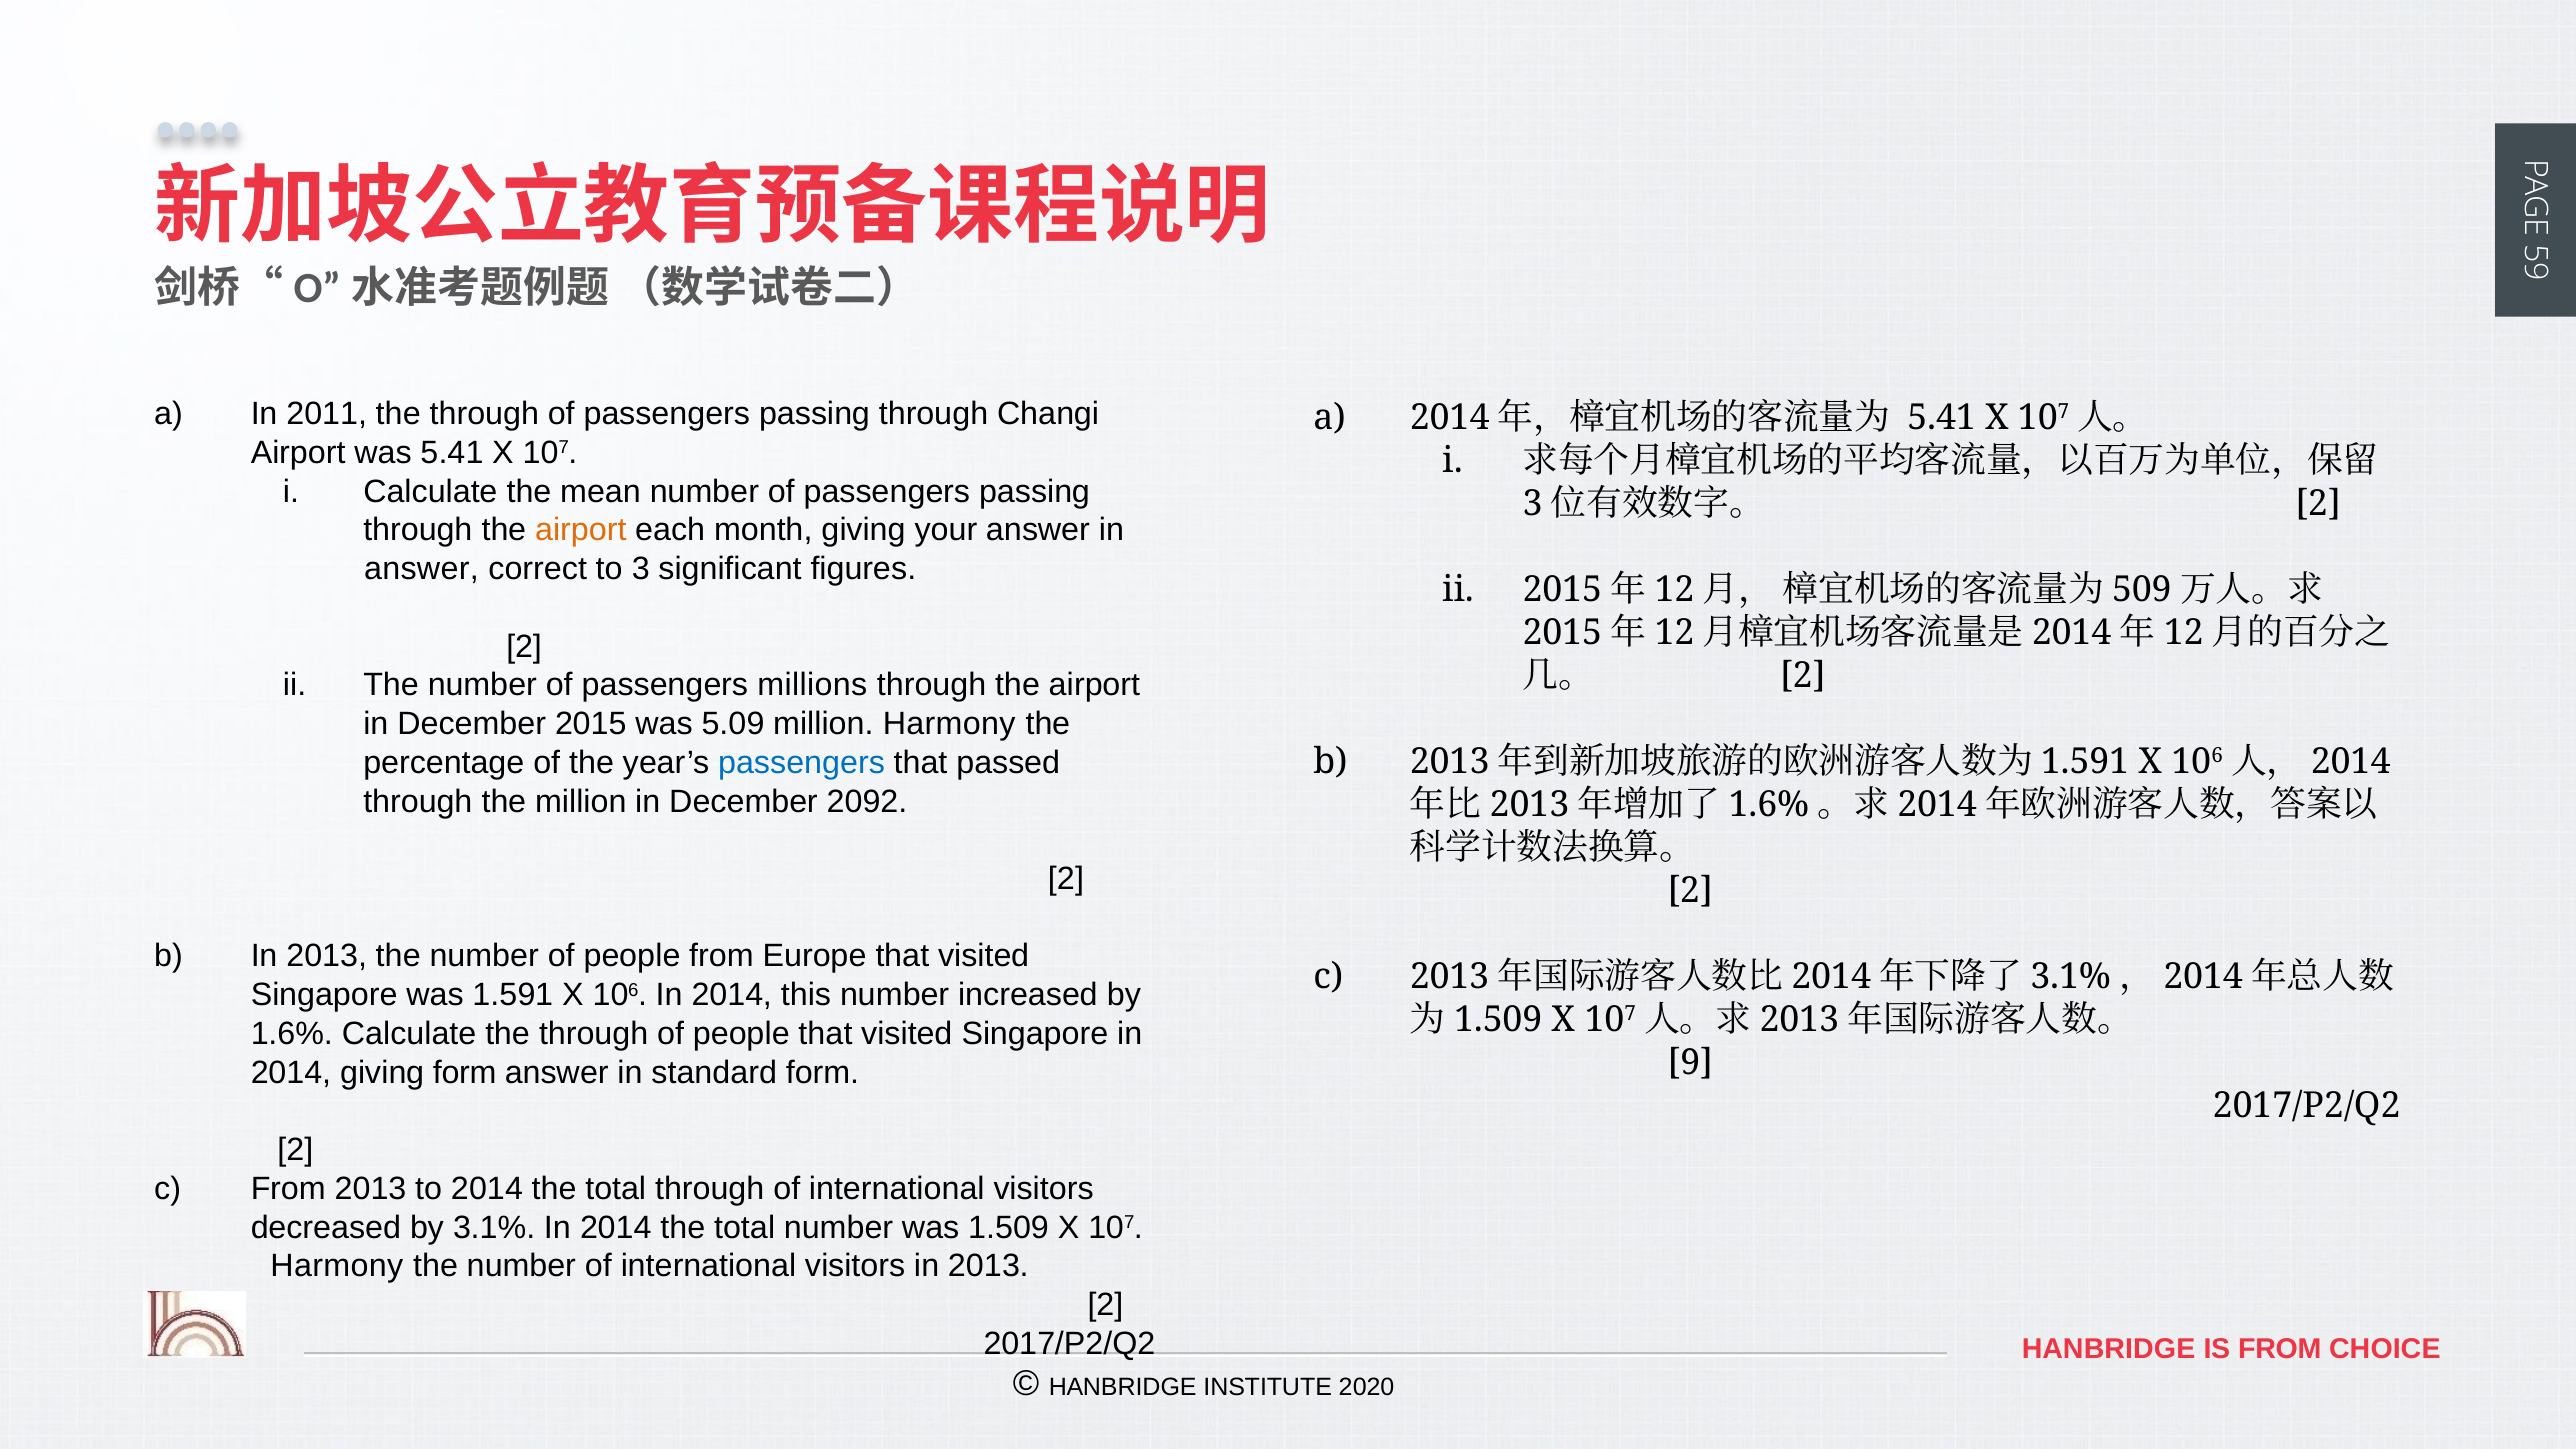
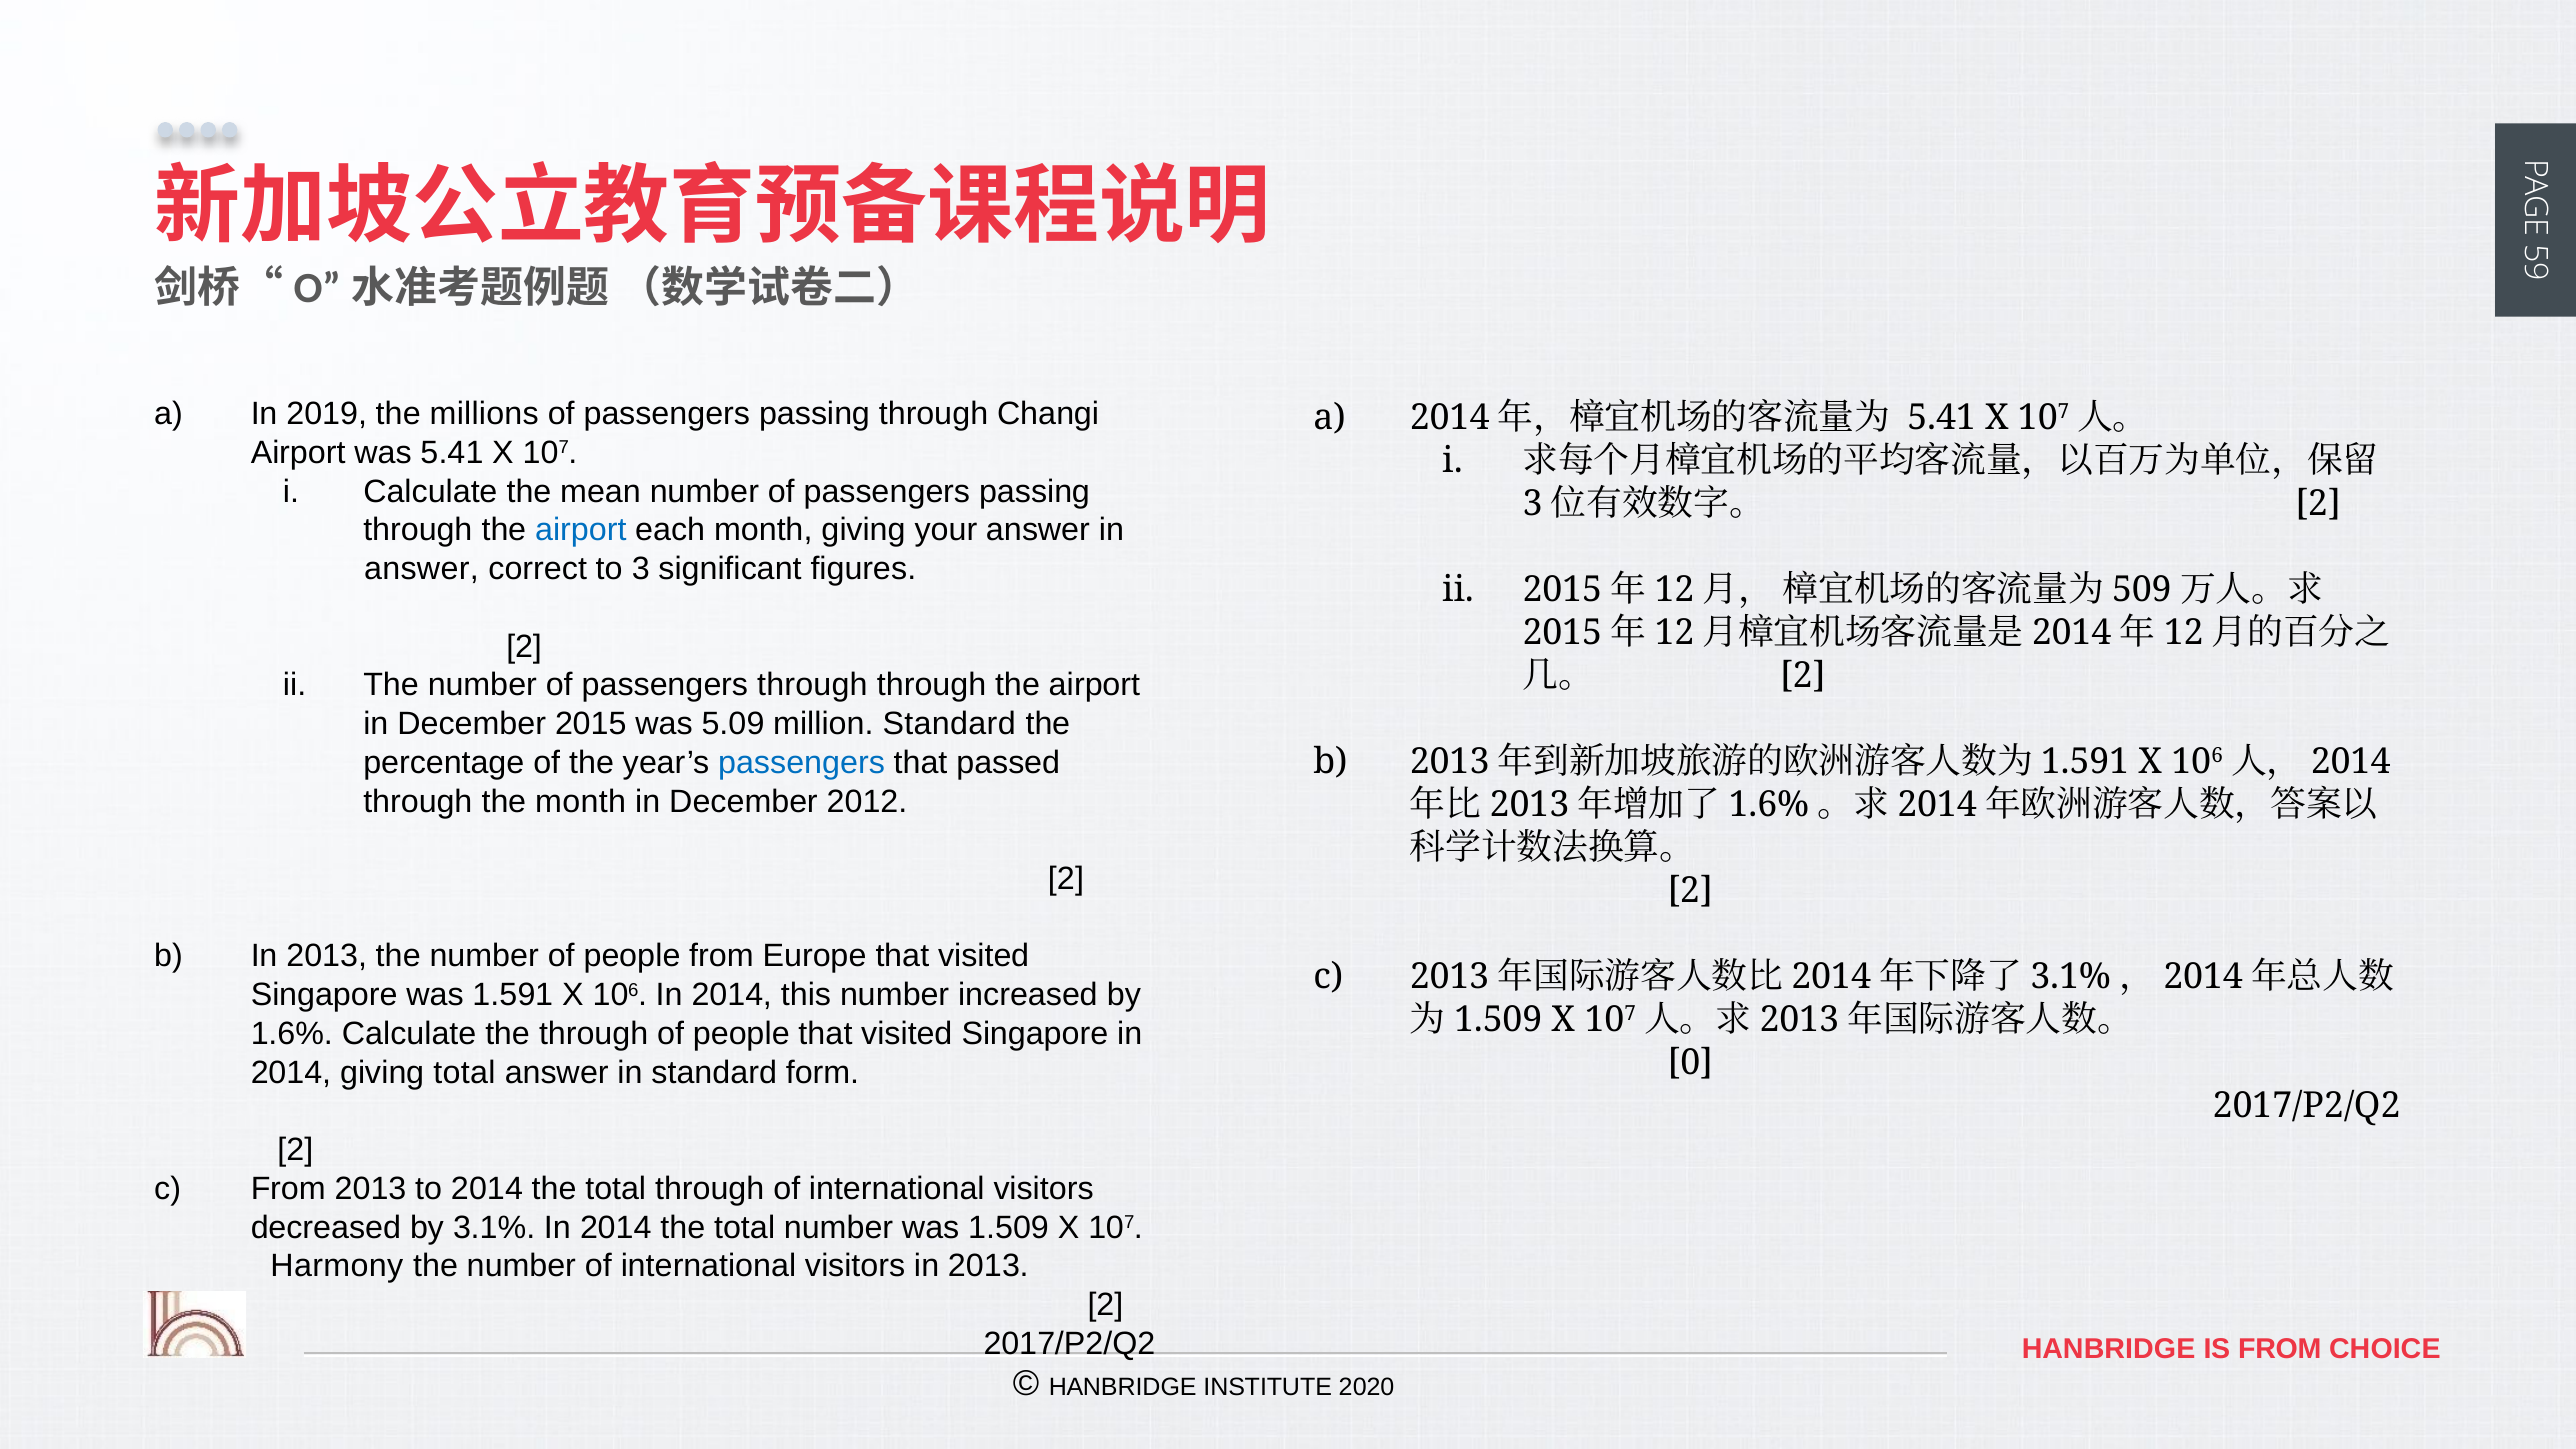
2011: 2011 -> 2019 (327, 414)
through: through -> millions (484, 414)
airport colour: orange -> blue (581, 530)
passengers millions: millions -> through (812, 685)
million Harmony: Harmony -> Standard (949, 724)
the million: million -> month (581, 801)
2092: 2092 -> 2012 (867, 801)
9: 9 -> 0 (1690, 1063)
giving form: form -> total (464, 1073)
